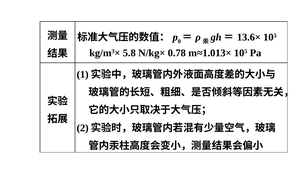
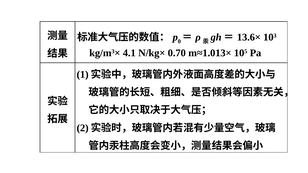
5.8: 5.8 -> 4.1 (129, 53)
0.78: 0.78 -> 0.70 (177, 53)
